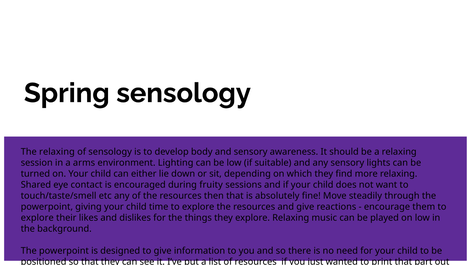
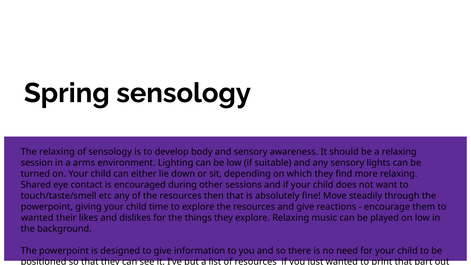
fruity: fruity -> other (211, 185)
explore: explore -> wanted (37, 218)
